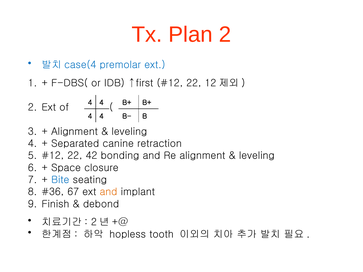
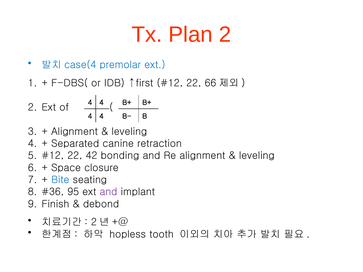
12: 12 -> 66 (210, 83)
67: 67 -> 95 (73, 192)
and colour: orange -> purple (108, 192)
